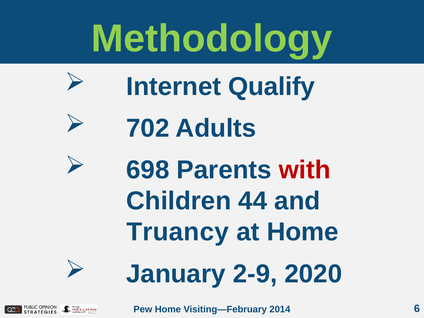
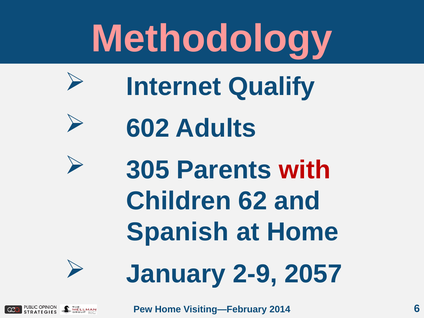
Methodology colour: light green -> pink (212, 39)
702: 702 -> 602 (148, 128)
698: 698 -> 305 (148, 170)
44: 44 -> 62 (253, 201)
Truancy: Truancy -> Spanish (178, 232)
2020: 2020 -> 2057 (313, 274)
